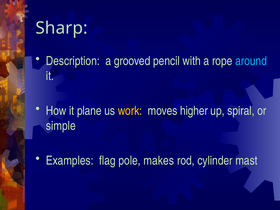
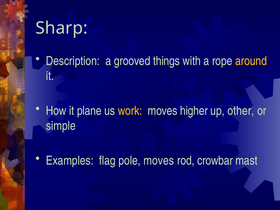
pencil: pencil -> things (166, 61)
around colour: light blue -> yellow (251, 61)
spiral: spiral -> other (241, 111)
pole makes: makes -> moves (159, 161)
cylinder: cylinder -> crowbar (215, 161)
